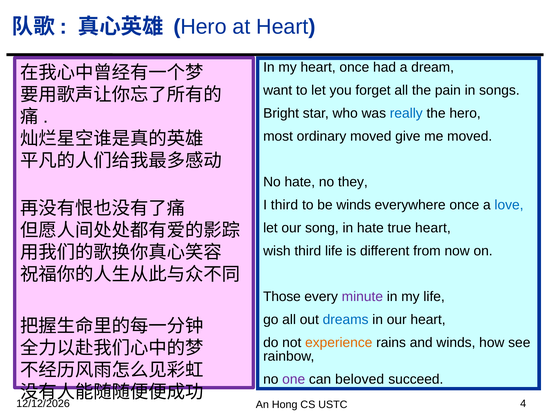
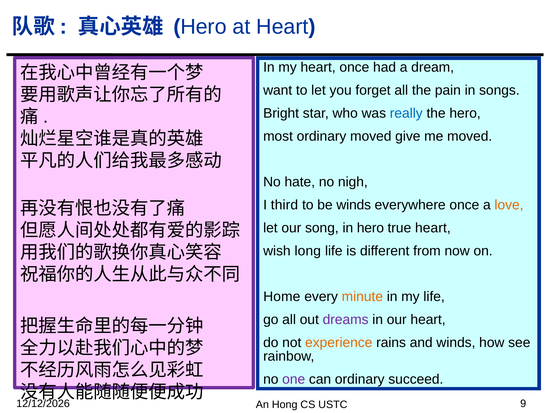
they: they -> nigh (353, 182)
love colour: blue -> orange (509, 205)
in hate: hate -> hero (370, 228)
wish third: third -> long (308, 251)
Those: Those -> Home (282, 296)
minute colour: purple -> orange (362, 296)
dreams colour: blue -> purple (346, 319)
can beloved: beloved -> ordinary (360, 379)
4: 4 -> 9 (523, 403)
